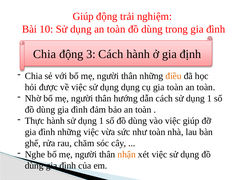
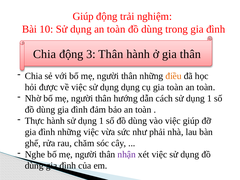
3 Cách: Cách -> Thân (111, 54)
gia định: định -> thân (190, 54)
như toàn: toàn -> phải (157, 132)
nhận colour: orange -> purple (127, 154)
